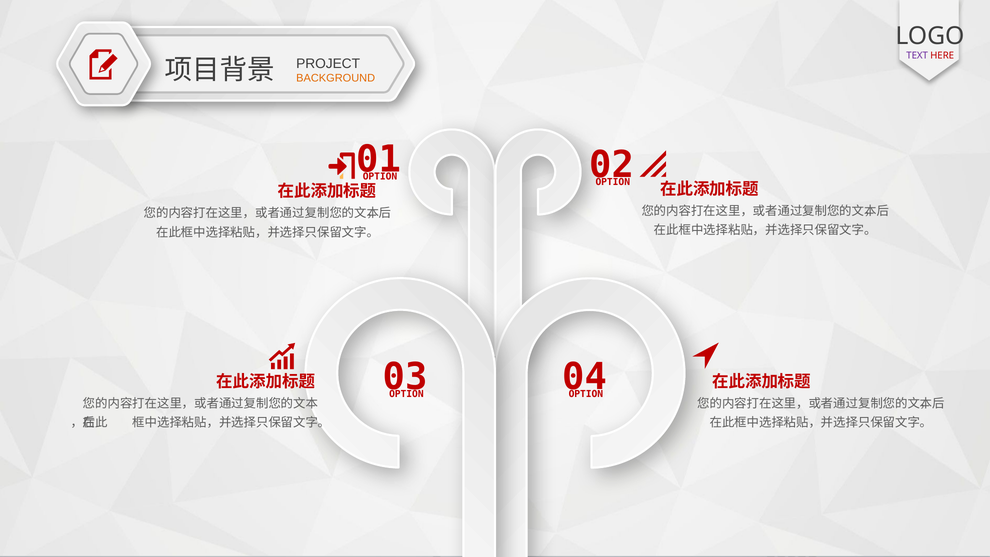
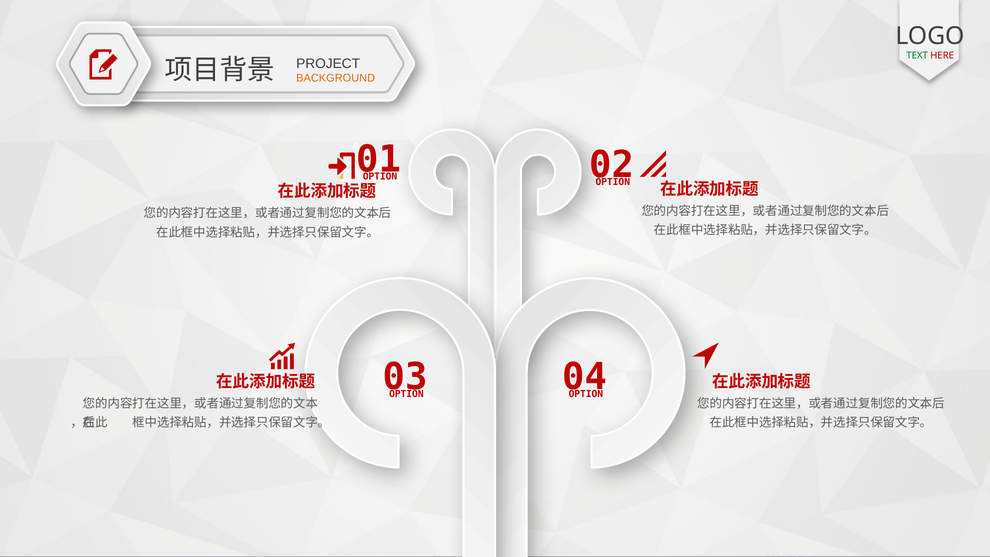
TEXT colour: purple -> green (917, 56)
